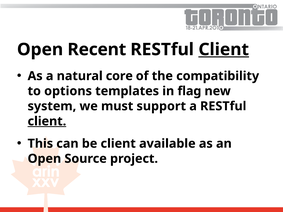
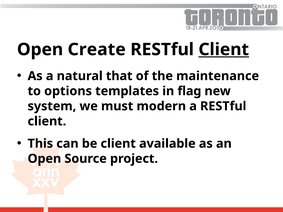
Recent: Recent -> Create (97, 50)
core: core -> that (119, 76)
compatibility: compatibility -> maintenance (218, 76)
support: support -> modern (161, 106)
client underline: present -> none (47, 121)
